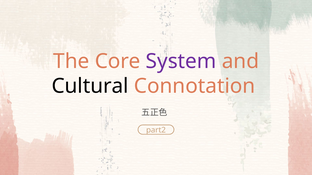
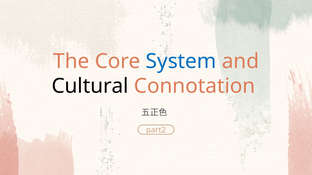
System colour: purple -> blue (181, 61)
